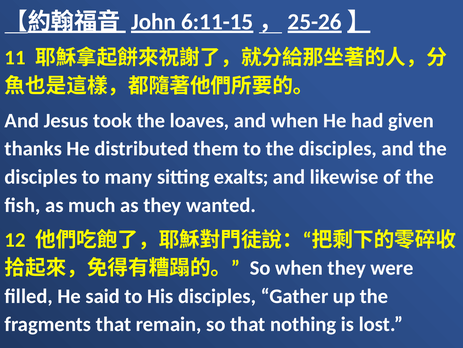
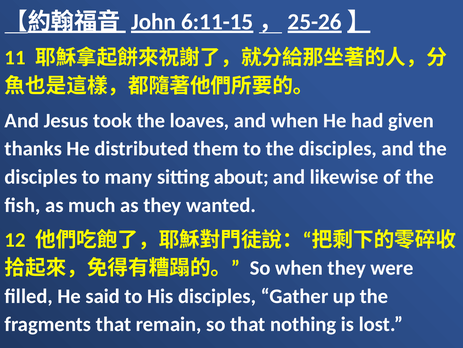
exalts: exalts -> about (241, 177)
